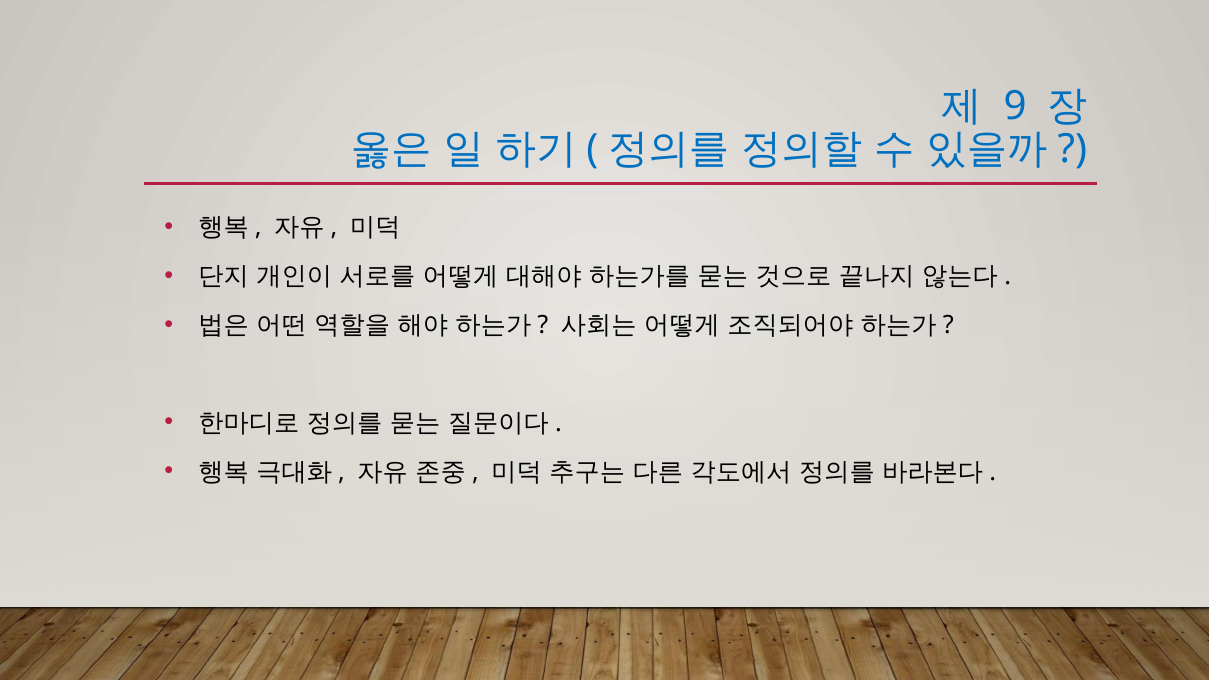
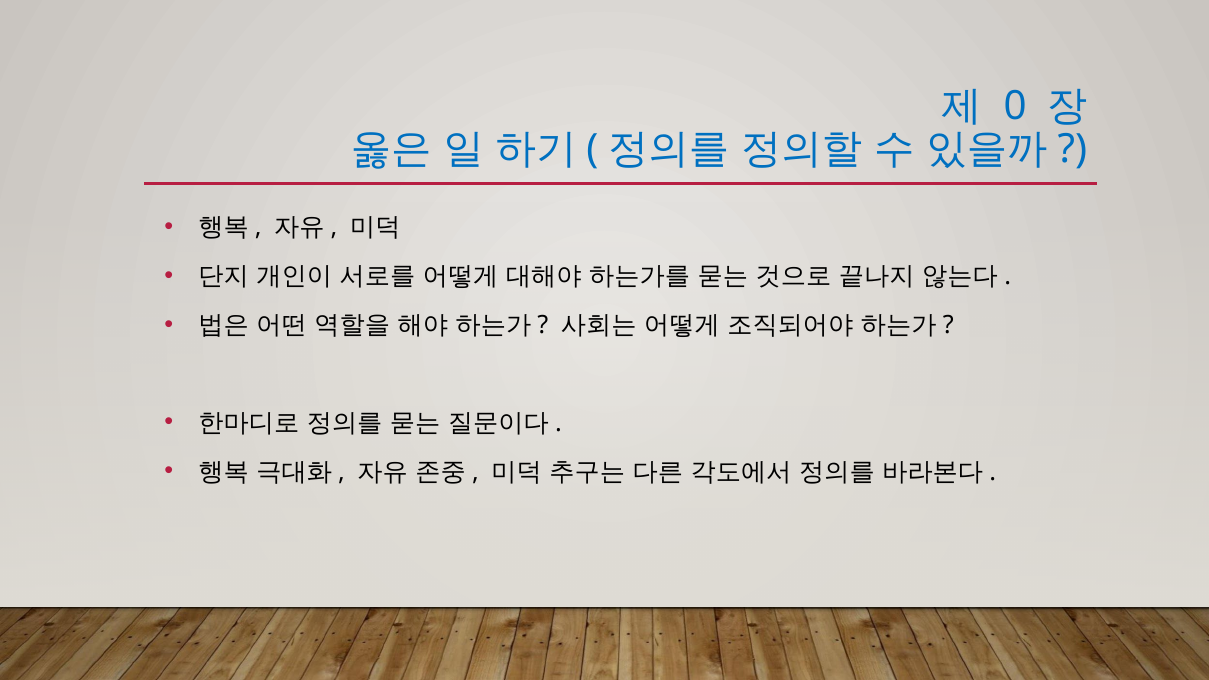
9: 9 -> 0 (1015, 106)
